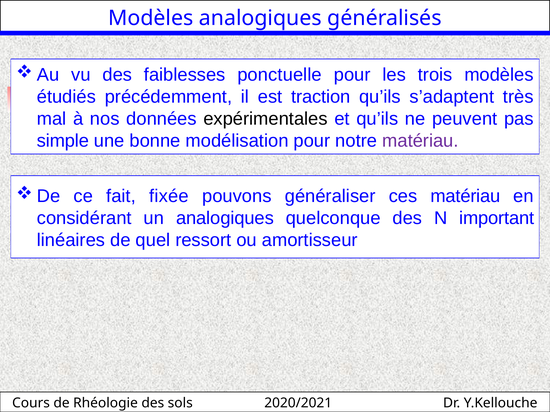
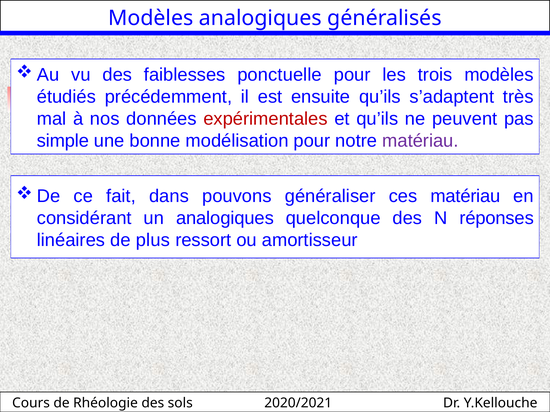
traction: traction -> ensuite (321, 97)
expérimentales colour: black -> red (266, 119)
fixée: fixée -> dans (169, 196)
important: important -> réponses (497, 218)
quel: quel -> plus (153, 240)
